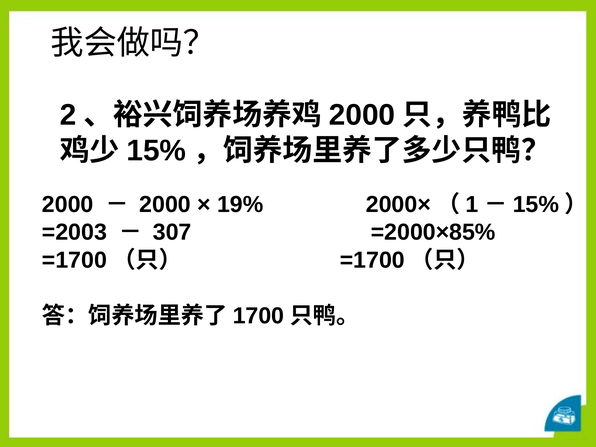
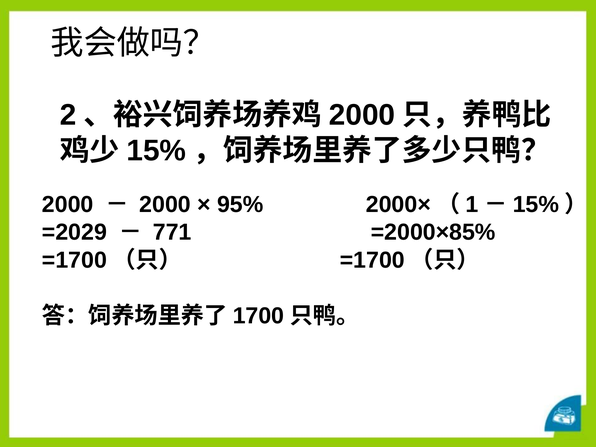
19%: 19% -> 95% (240, 204)
=2003: =2003 -> =2029 (74, 232)
307: 307 -> 771 (172, 232)
